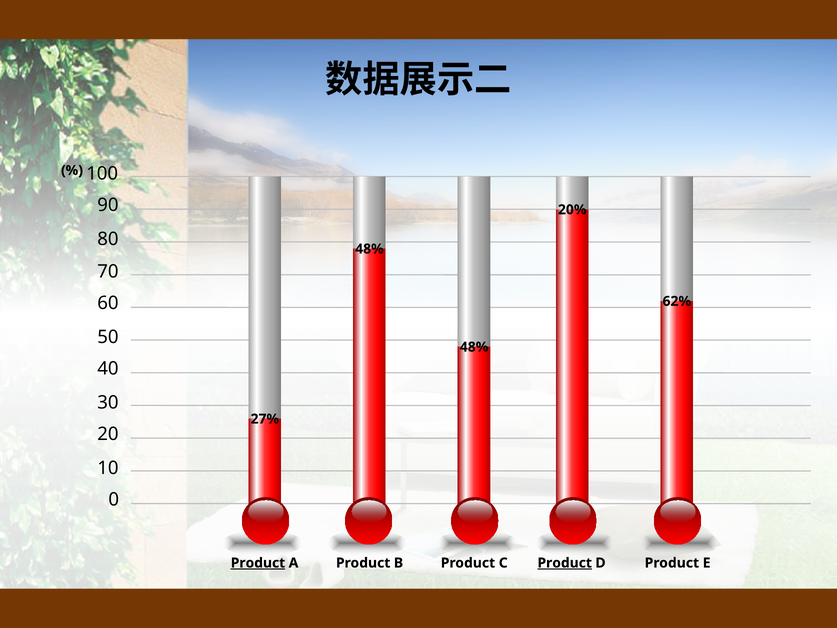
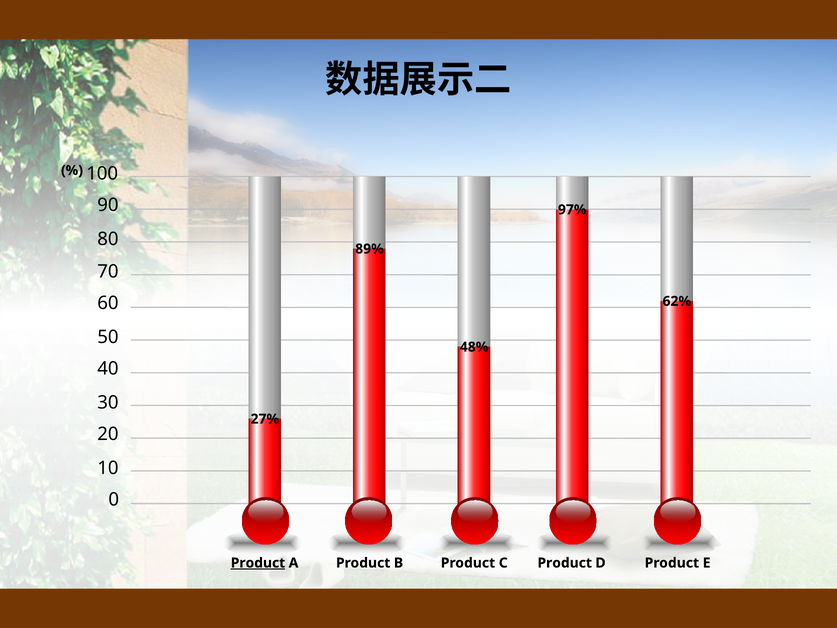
20%: 20% -> 97% (572, 210)
48%: 48% -> 89% (369, 249)
Product underline: present -> none (565, 563)
